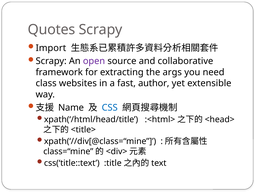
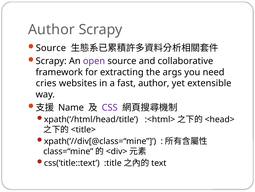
Quotes: Quotes -> Author (51, 29)
Import: Import -> Source (51, 48)
class: class -> cries (46, 83)
CSS colour: blue -> purple (110, 107)
